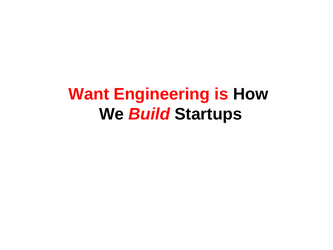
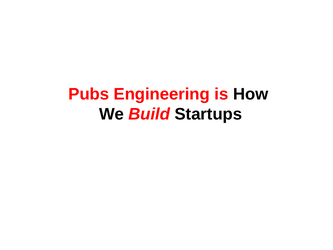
Want: Want -> Pubs (89, 94)
